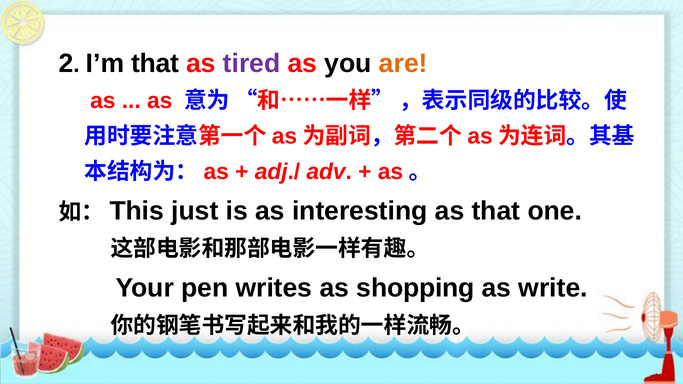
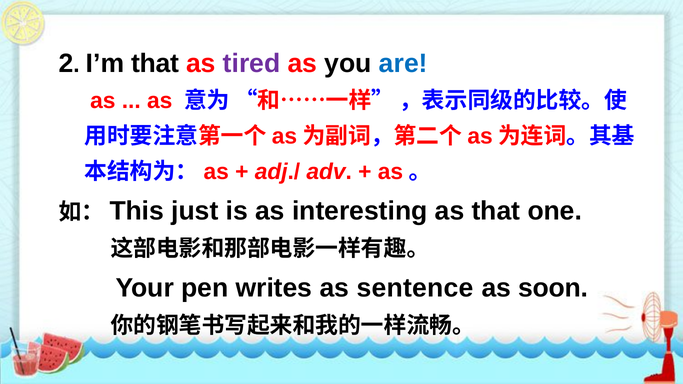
are colour: orange -> blue (403, 63)
shopping: shopping -> sentence (415, 288)
write: write -> soon (553, 288)
